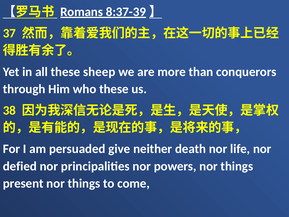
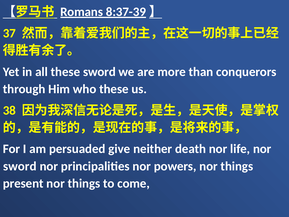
these sheep: sheep -> sword (99, 72)
defied: defied -> sword (20, 166)
